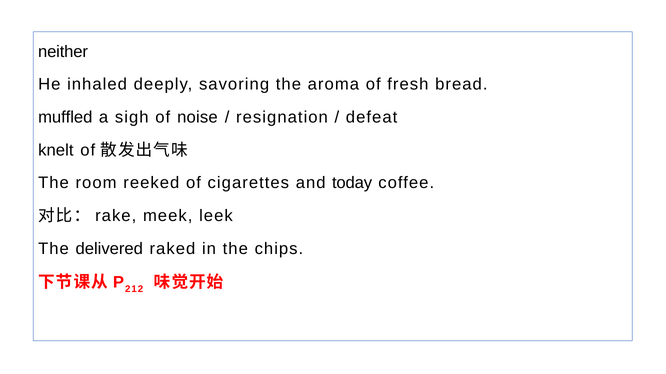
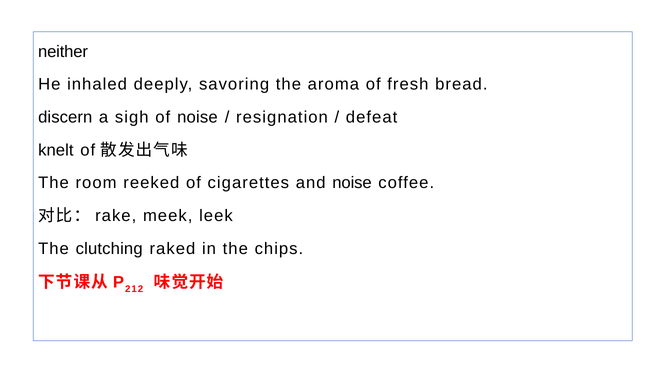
muffled: muffled -> discern (65, 118)
and today: today -> noise (352, 183)
delivered: delivered -> clutching (109, 249)
